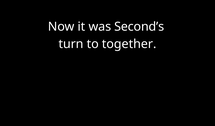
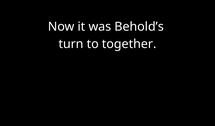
Second’s: Second’s -> Behold’s (139, 27)
